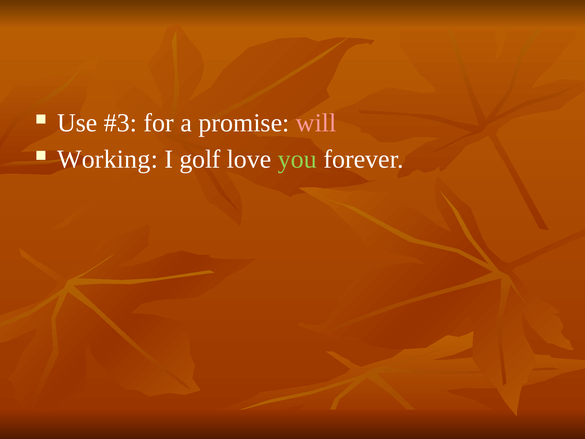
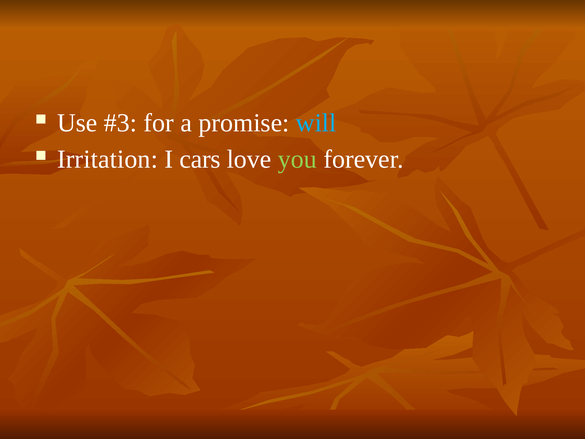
will colour: pink -> light blue (316, 123)
Working: Working -> Irritation (107, 159)
golf: golf -> cars (200, 159)
